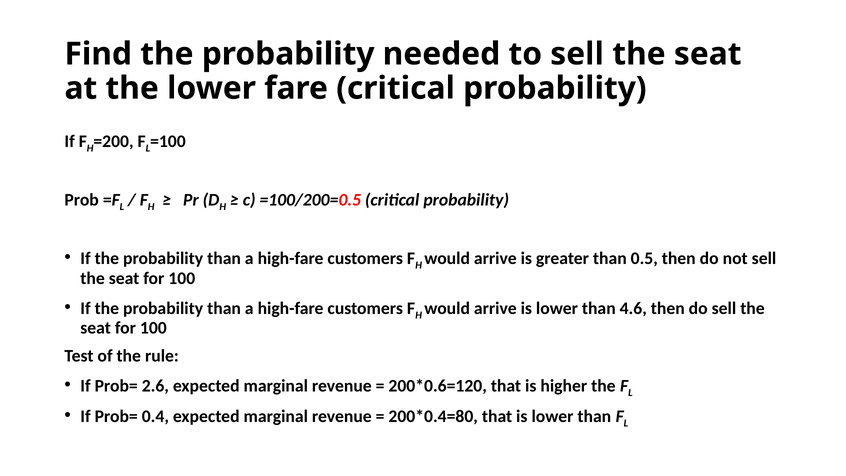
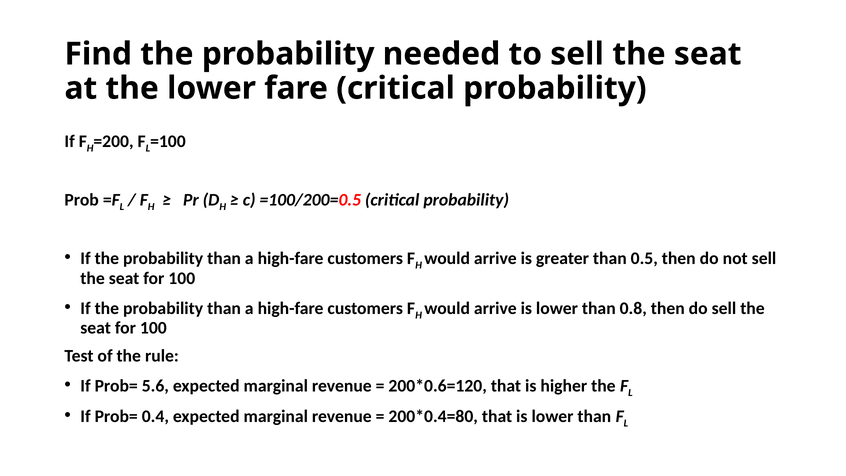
4.6: 4.6 -> 0.8 (633, 308)
2.6: 2.6 -> 5.6 (155, 386)
